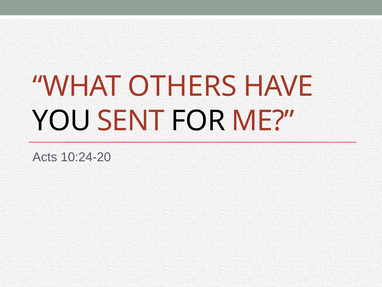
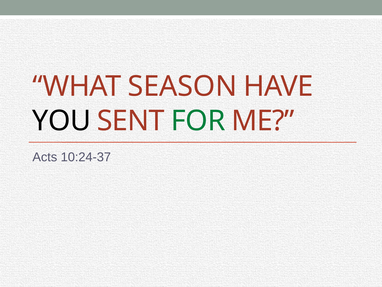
OTHERS: OTHERS -> SEASON (182, 86)
FOR colour: black -> green (198, 121)
10:24-20: 10:24-20 -> 10:24-37 (86, 157)
